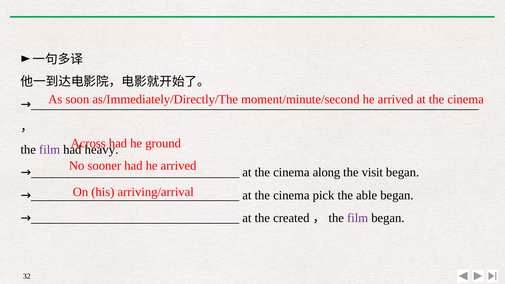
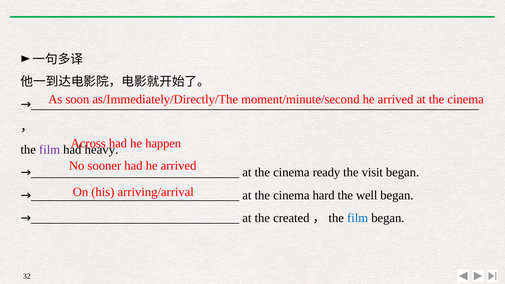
ground: ground -> happen (163, 143)
along: along -> ready (326, 173)
pick: pick -> hard (324, 195)
able: able -> well (367, 195)
film colour: purple -> blue (358, 218)
